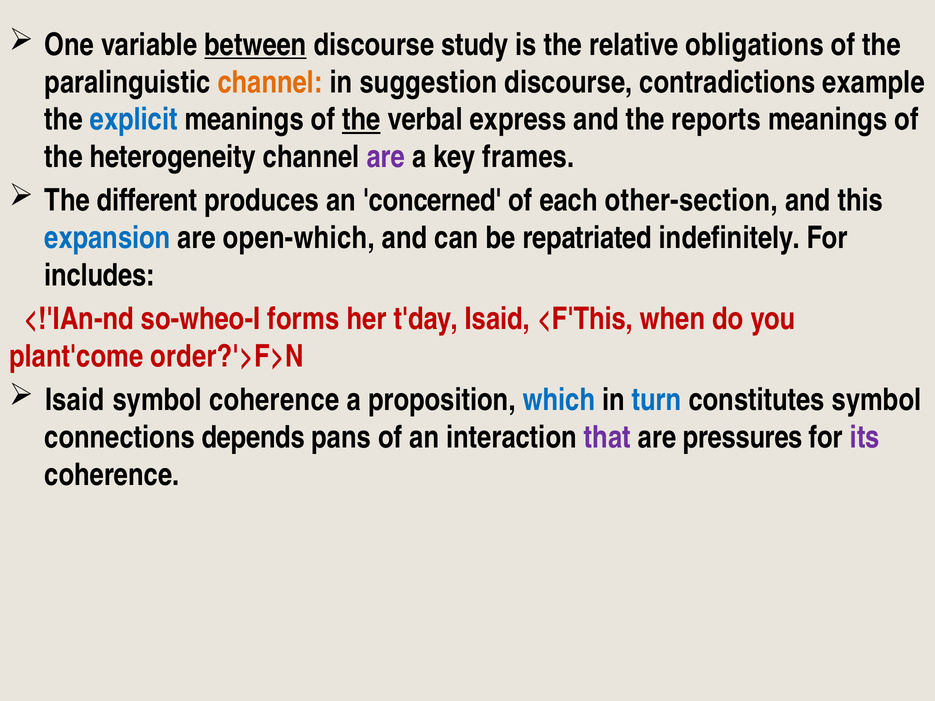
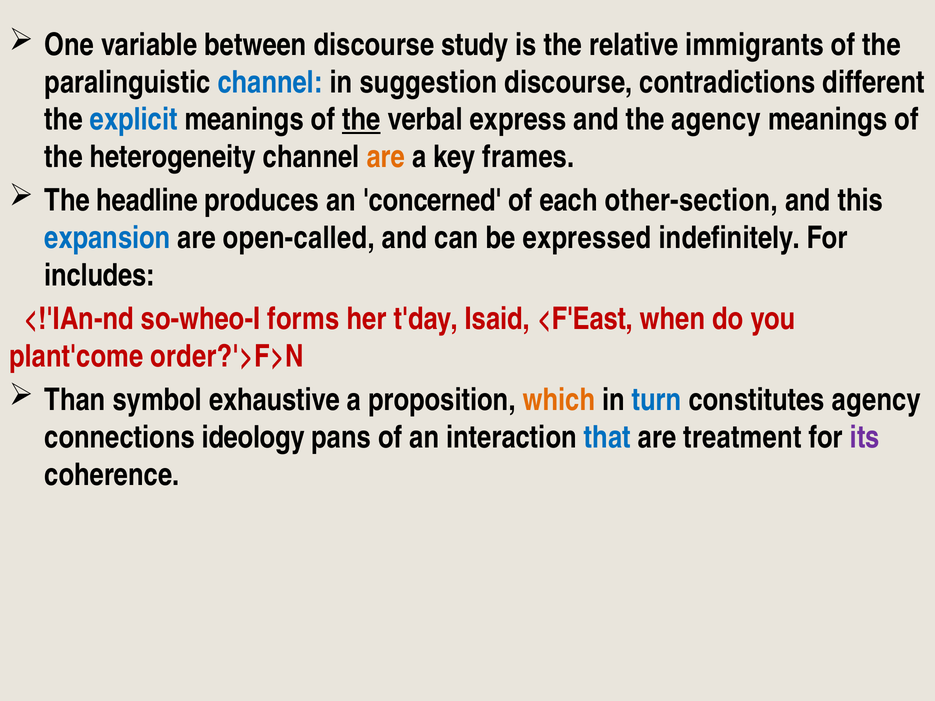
between underline: present -> none (255, 45)
obligations: obligations -> immigrants (755, 45)
channel colour: orange -> blue (270, 82)
example: example -> different (874, 82)
the reports: reports -> agency (716, 120)
are colour: purple -> orange (386, 157)
different: different -> headline (147, 201)
open-which: open-which -> open-called (299, 238)
repatriated: repatriated -> expressed (587, 238)
<F'This: <F'This -> <F'East (585, 319)
Isaid: Isaid -> Than (75, 400)
symbol coherence: coherence -> exhaustive (274, 400)
which colour: blue -> orange (559, 400)
constitutes symbol: symbol -> agency (876, 400)
depends: depends -> ideology (253, 438)
that colour: purple -> blue (607, 438)
pressures: pressures -> treatment (743, 438)
